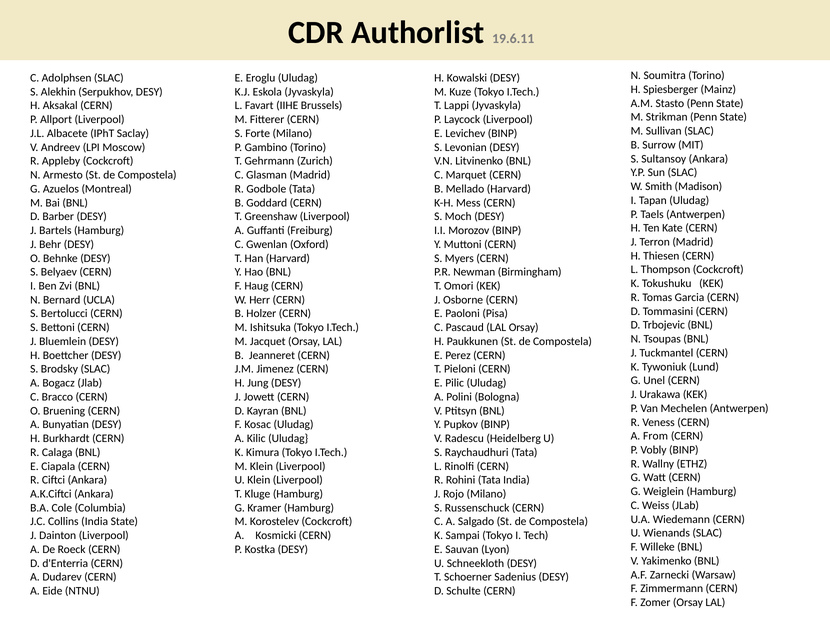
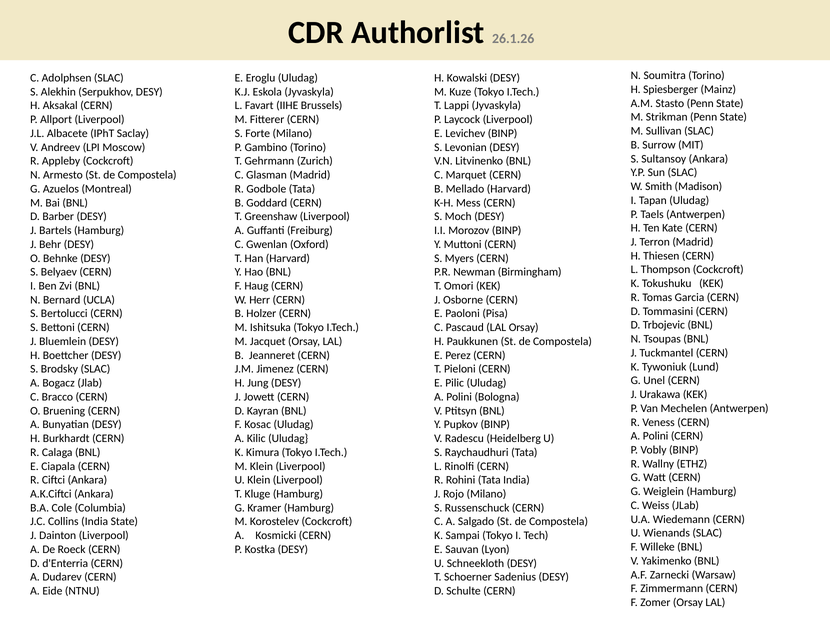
19.6.11: 19.6.11 -> 26.1.26 (513, 38)
From: From -> Polini (656, 436)
